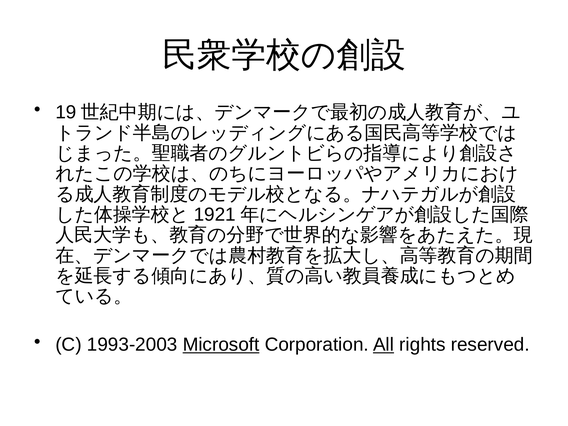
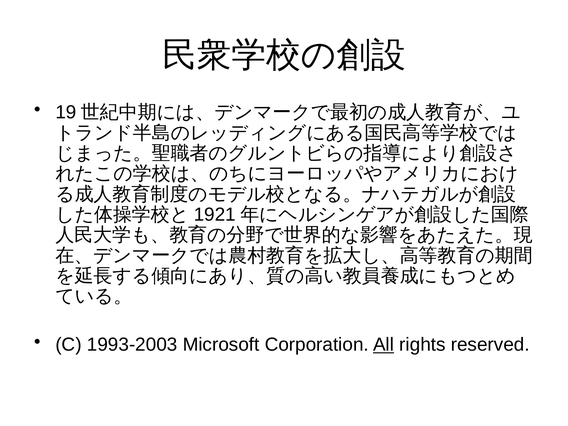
Microsoft underline: present -> none (221, 345)
